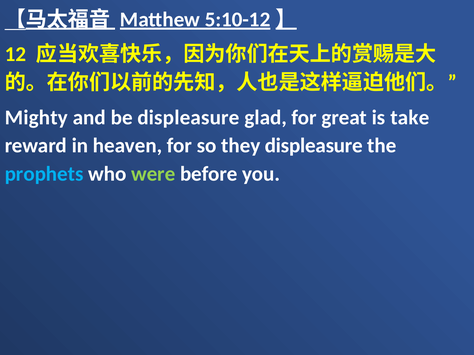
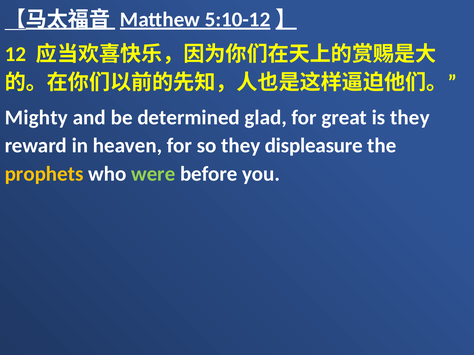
be displeasure: displeasure -> determined (189, 118)
is take: take -> they (410, 118)
prophets colour: light blue -> yellow (44, 174)
